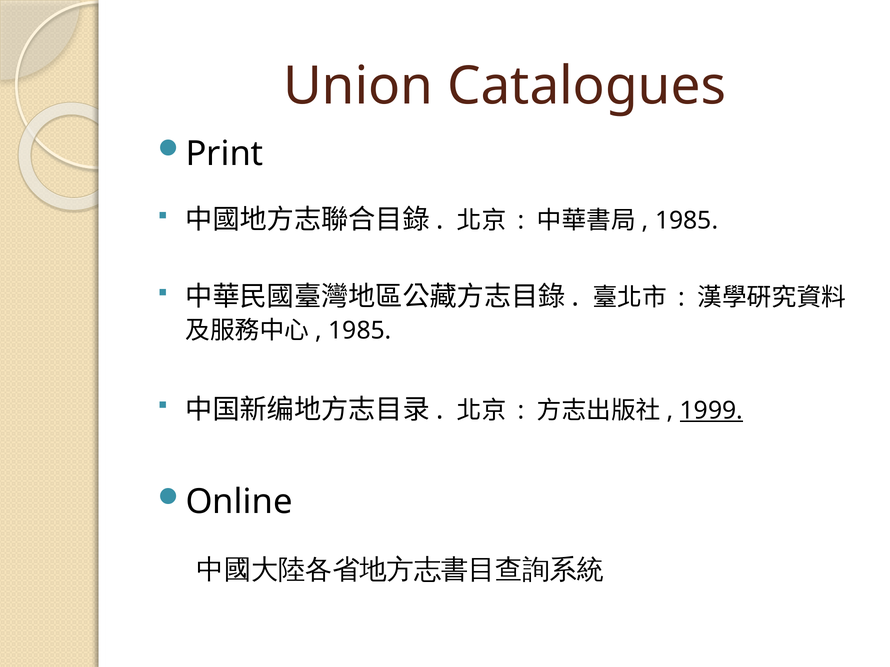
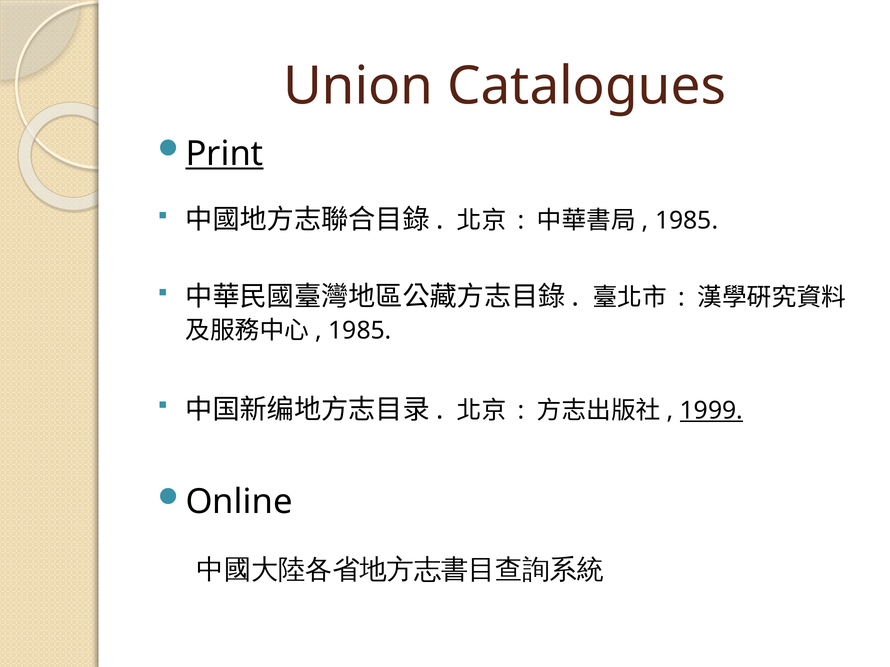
Print underline: none -> present (225, 154)
